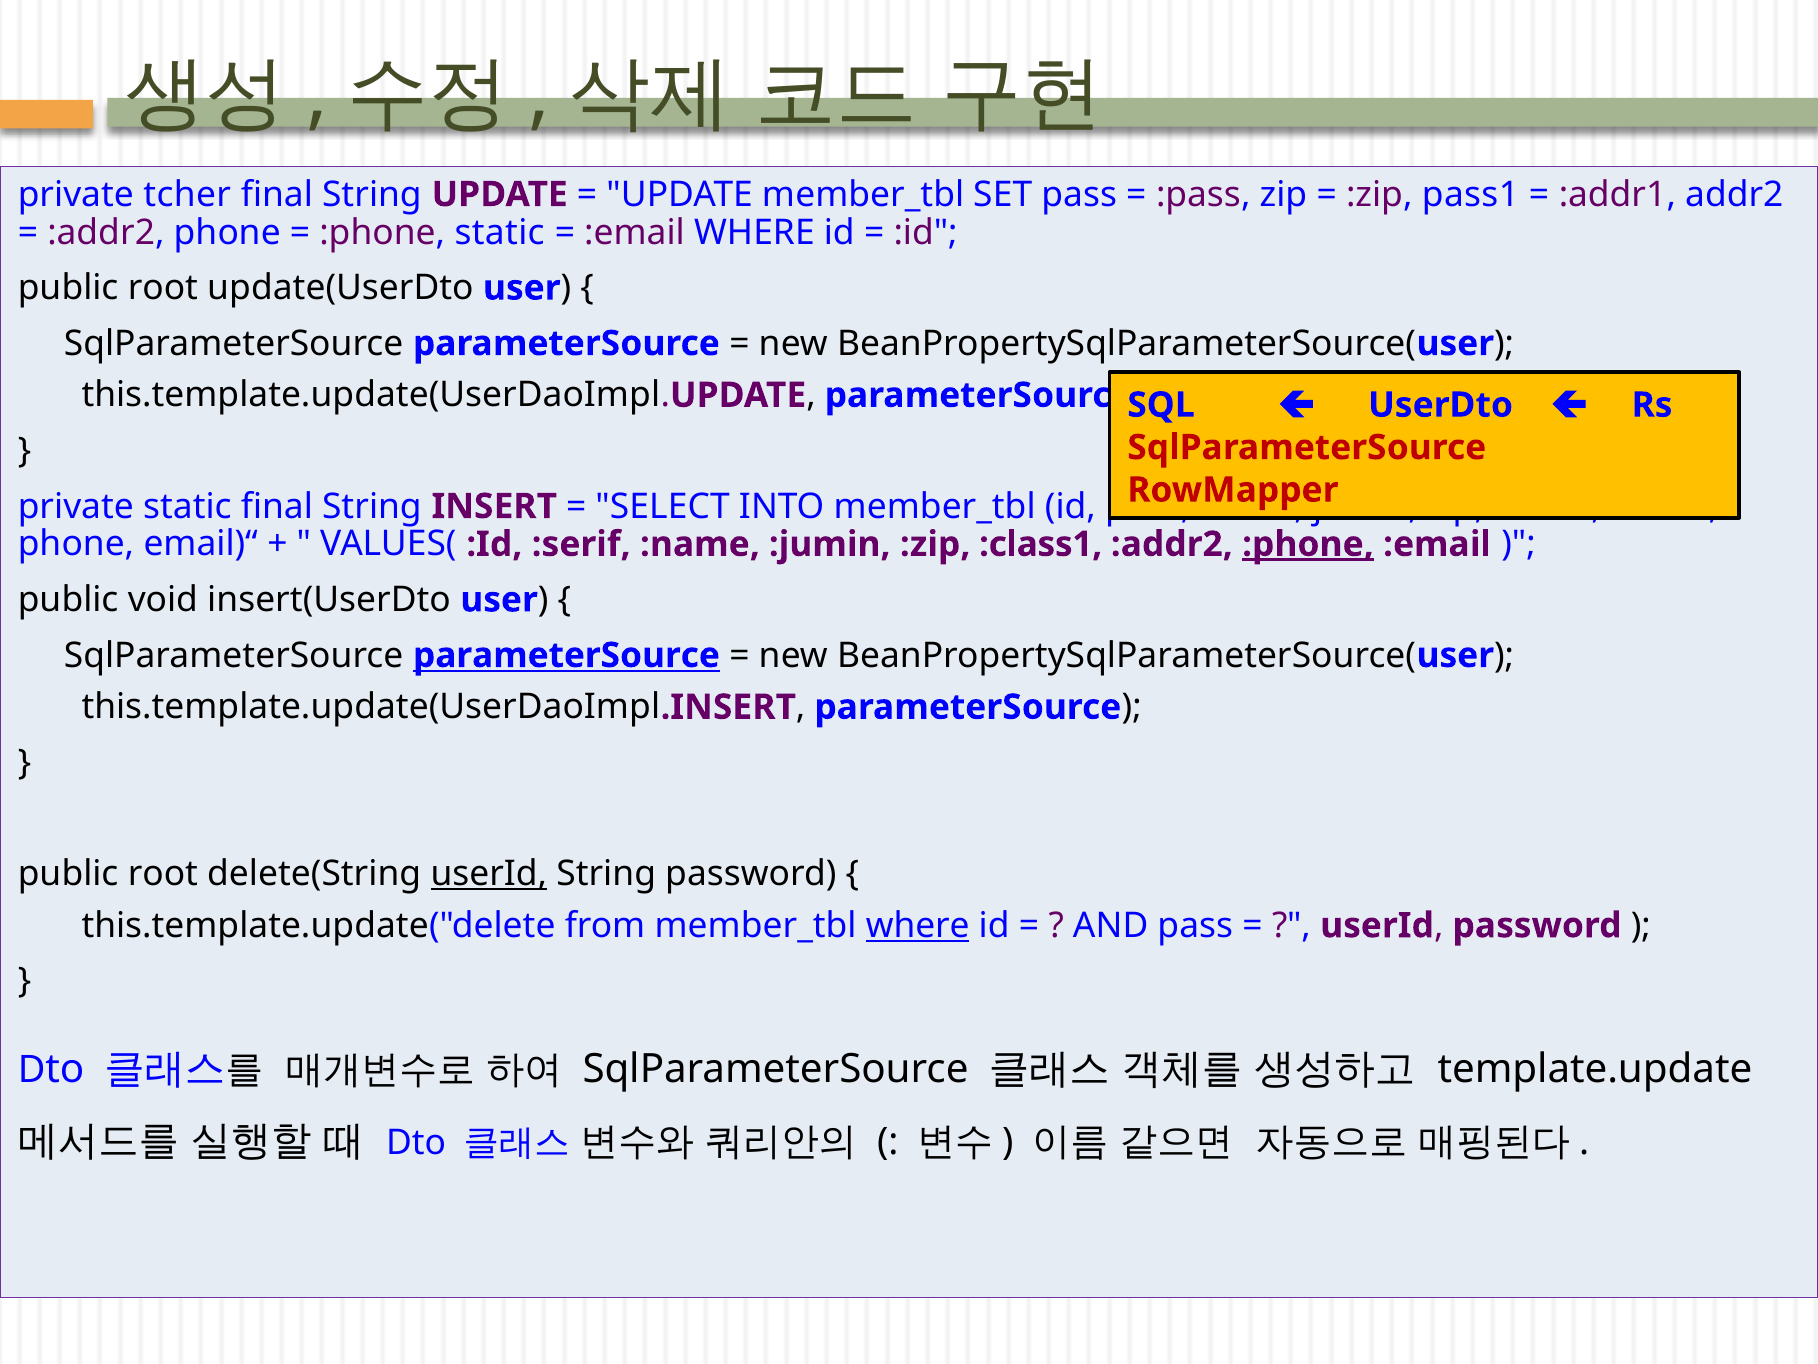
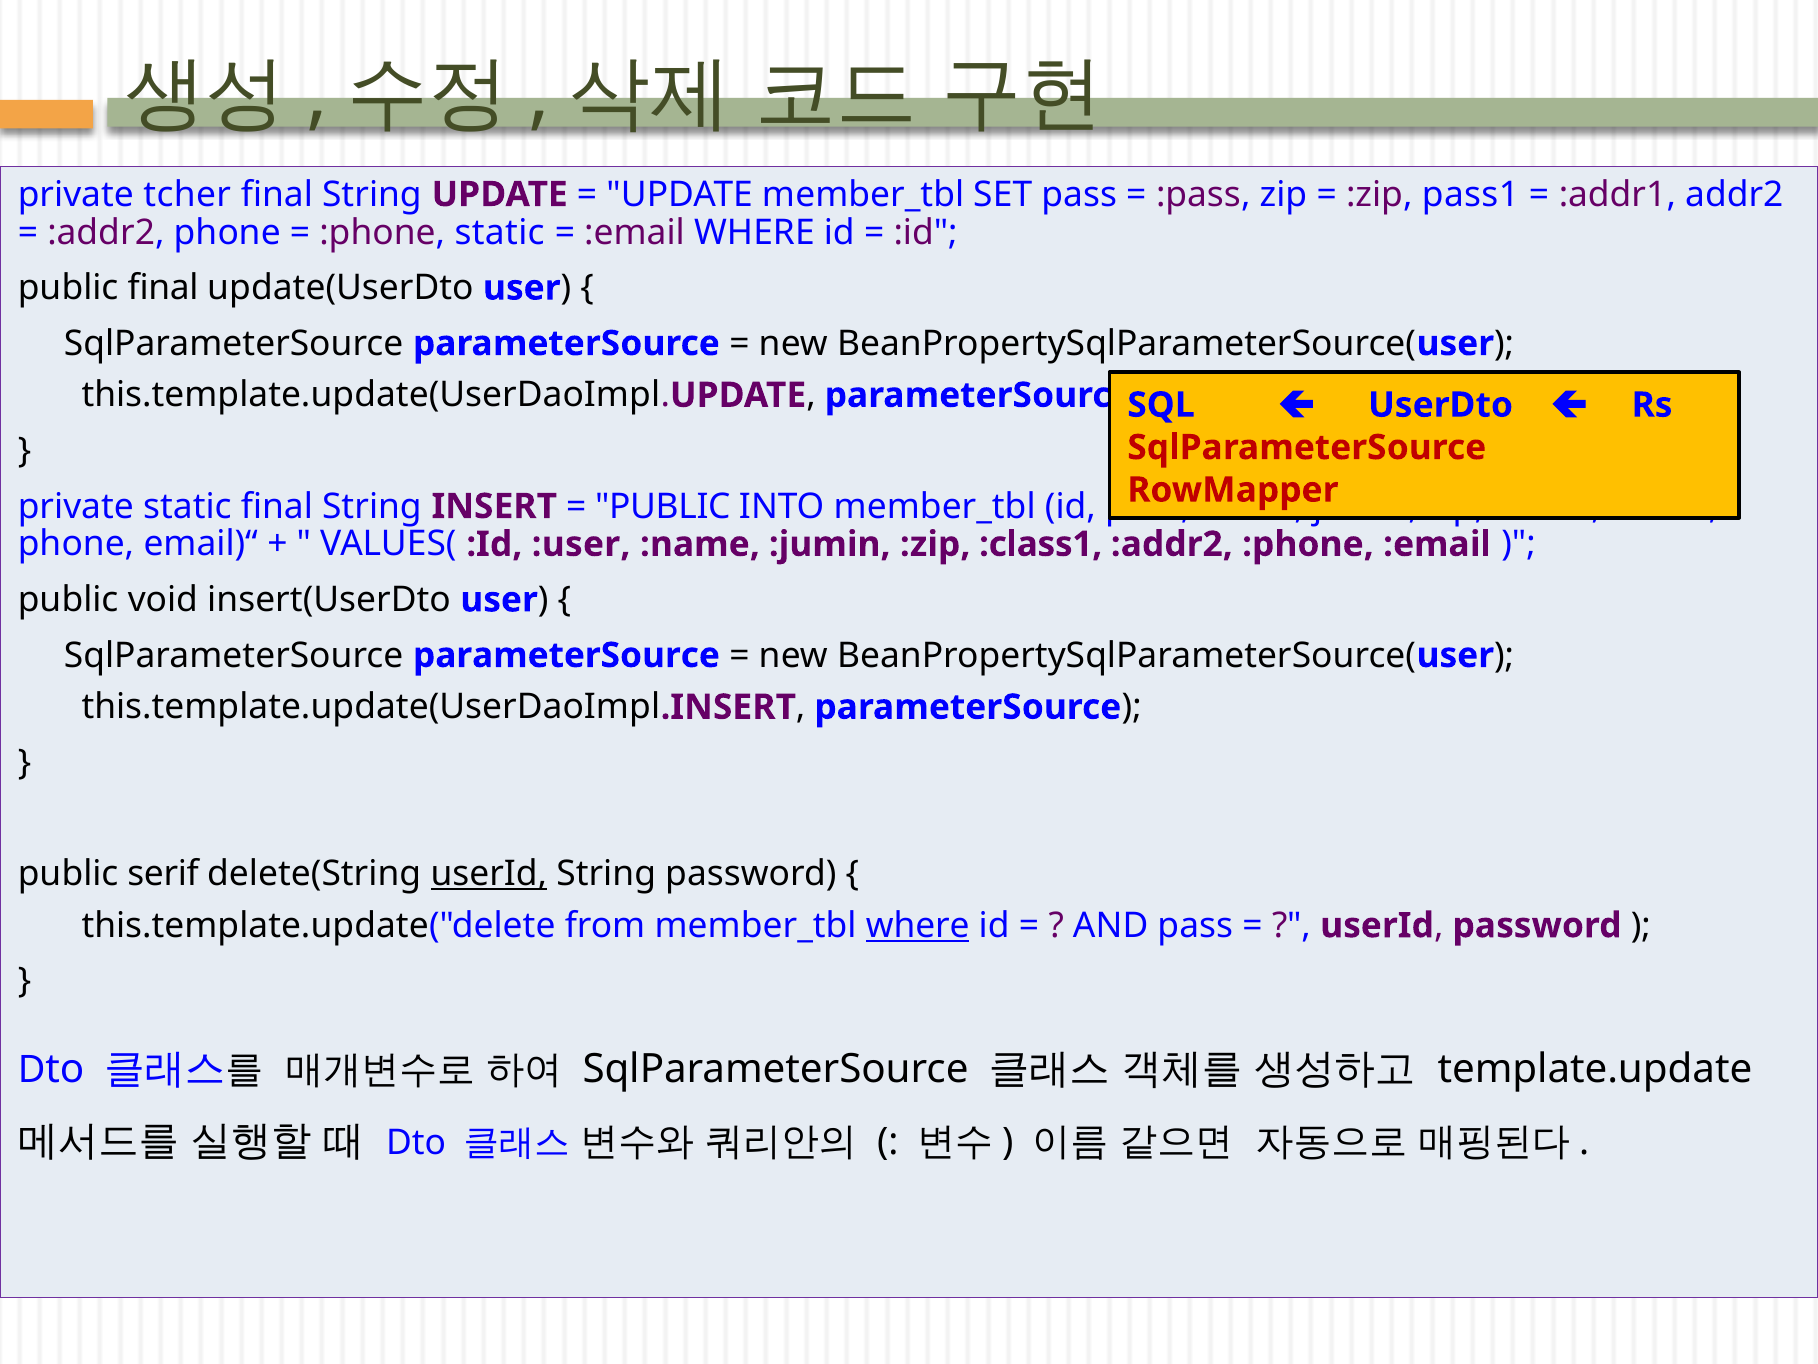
root: root -> final (163, 288)
SELECT: SELECT -> PUBLIC (663, 506)
:serif: :serif -> :user (581, 544)
:phone underline: present -> none (1308, 544)
parameterSource underline: present -> none (566, 655)
root: root -> serif (163, 873)
